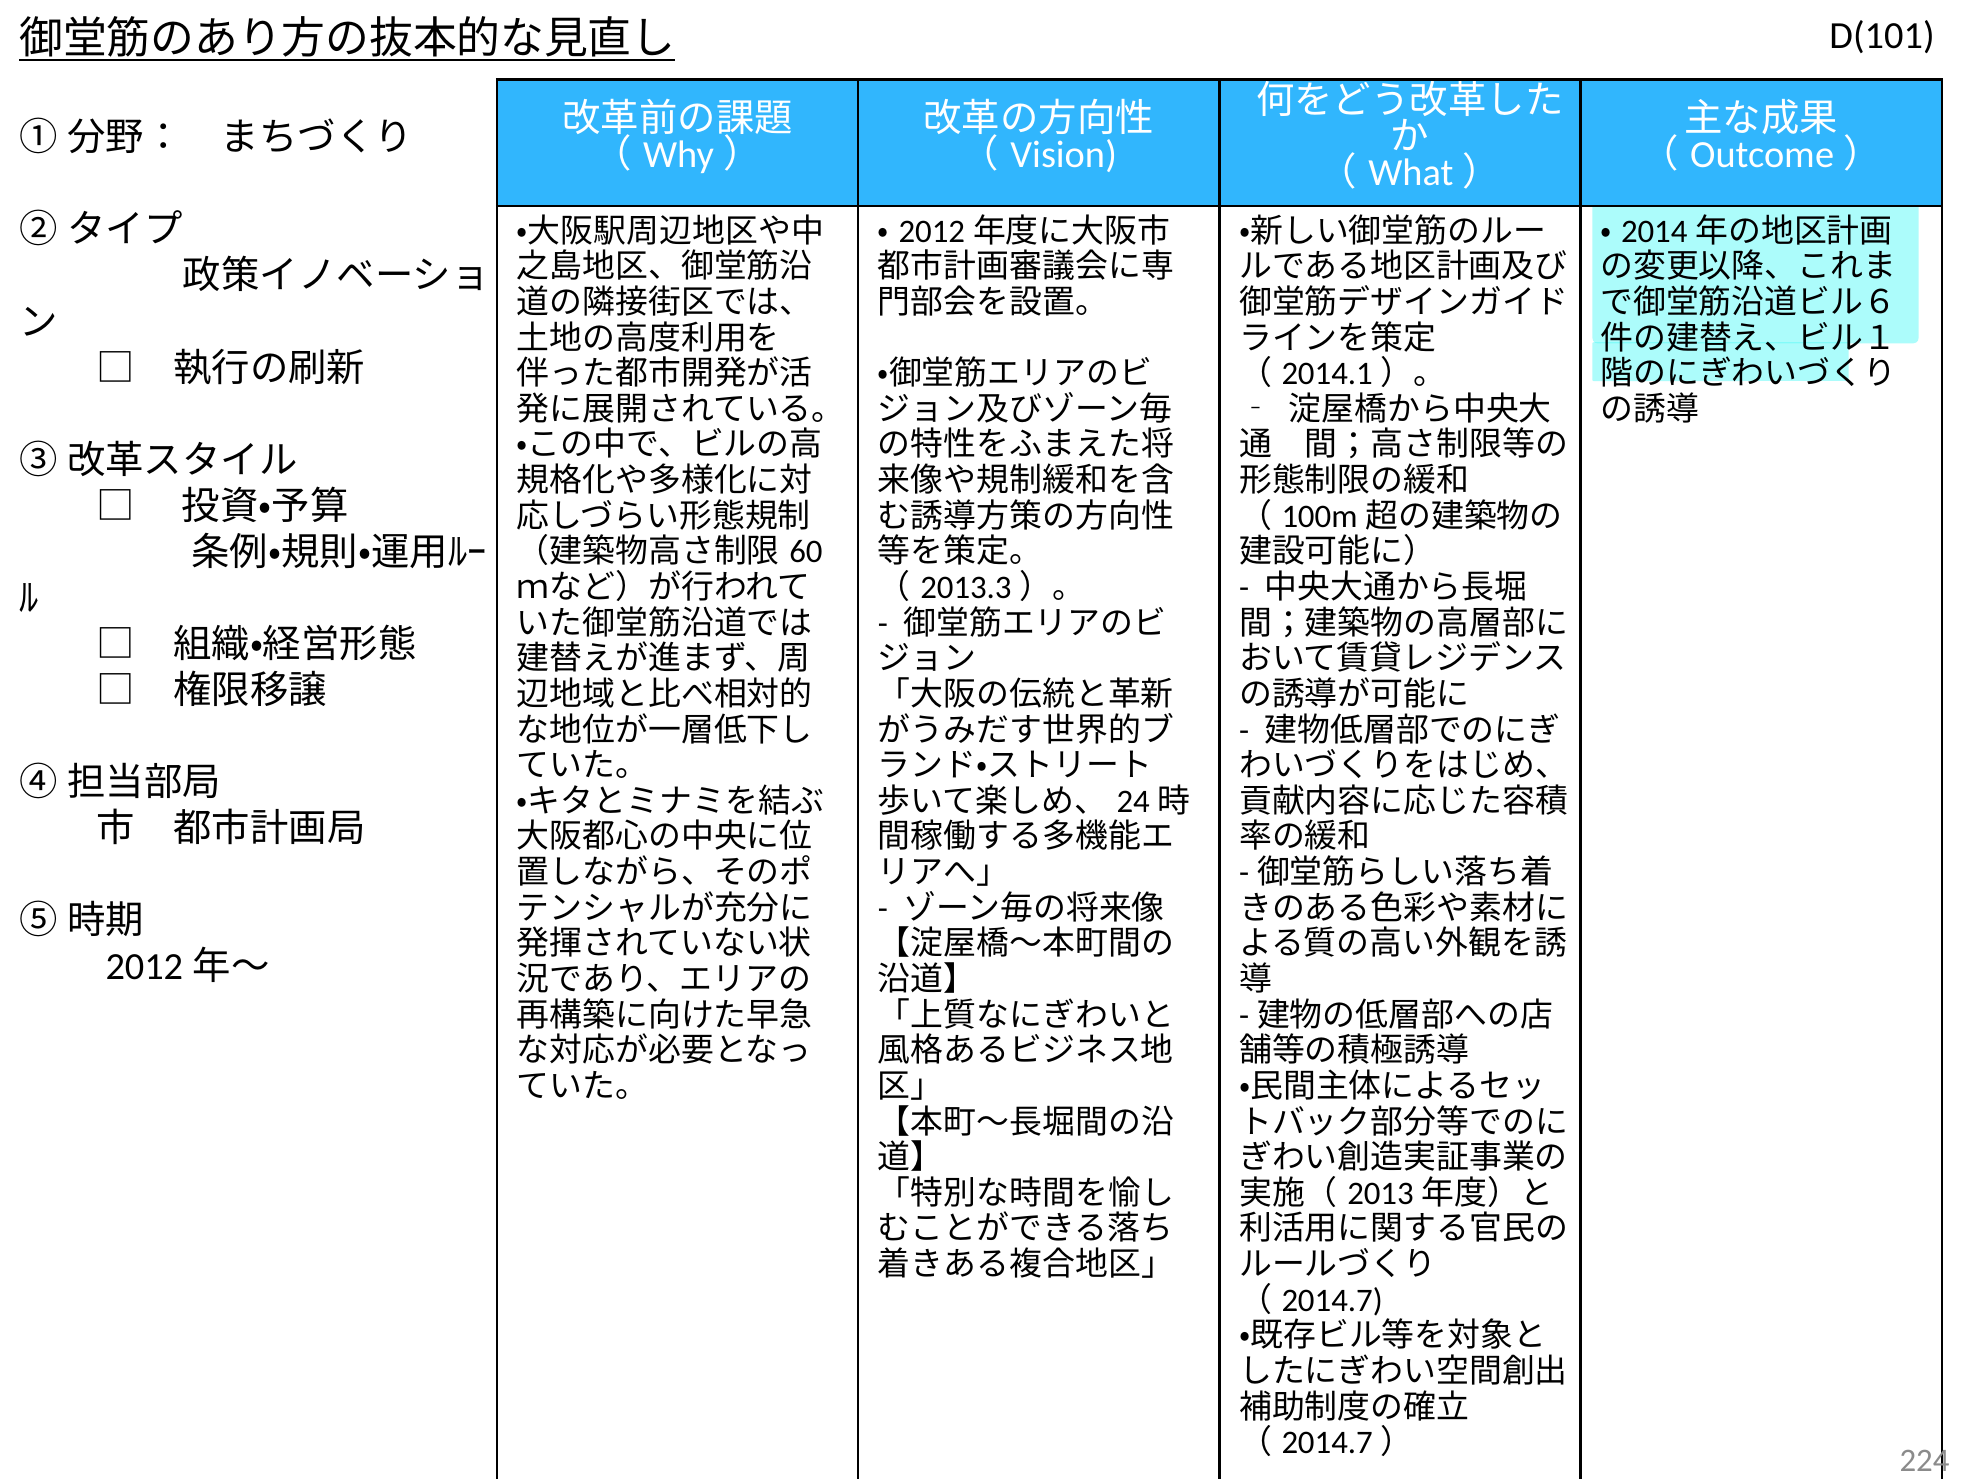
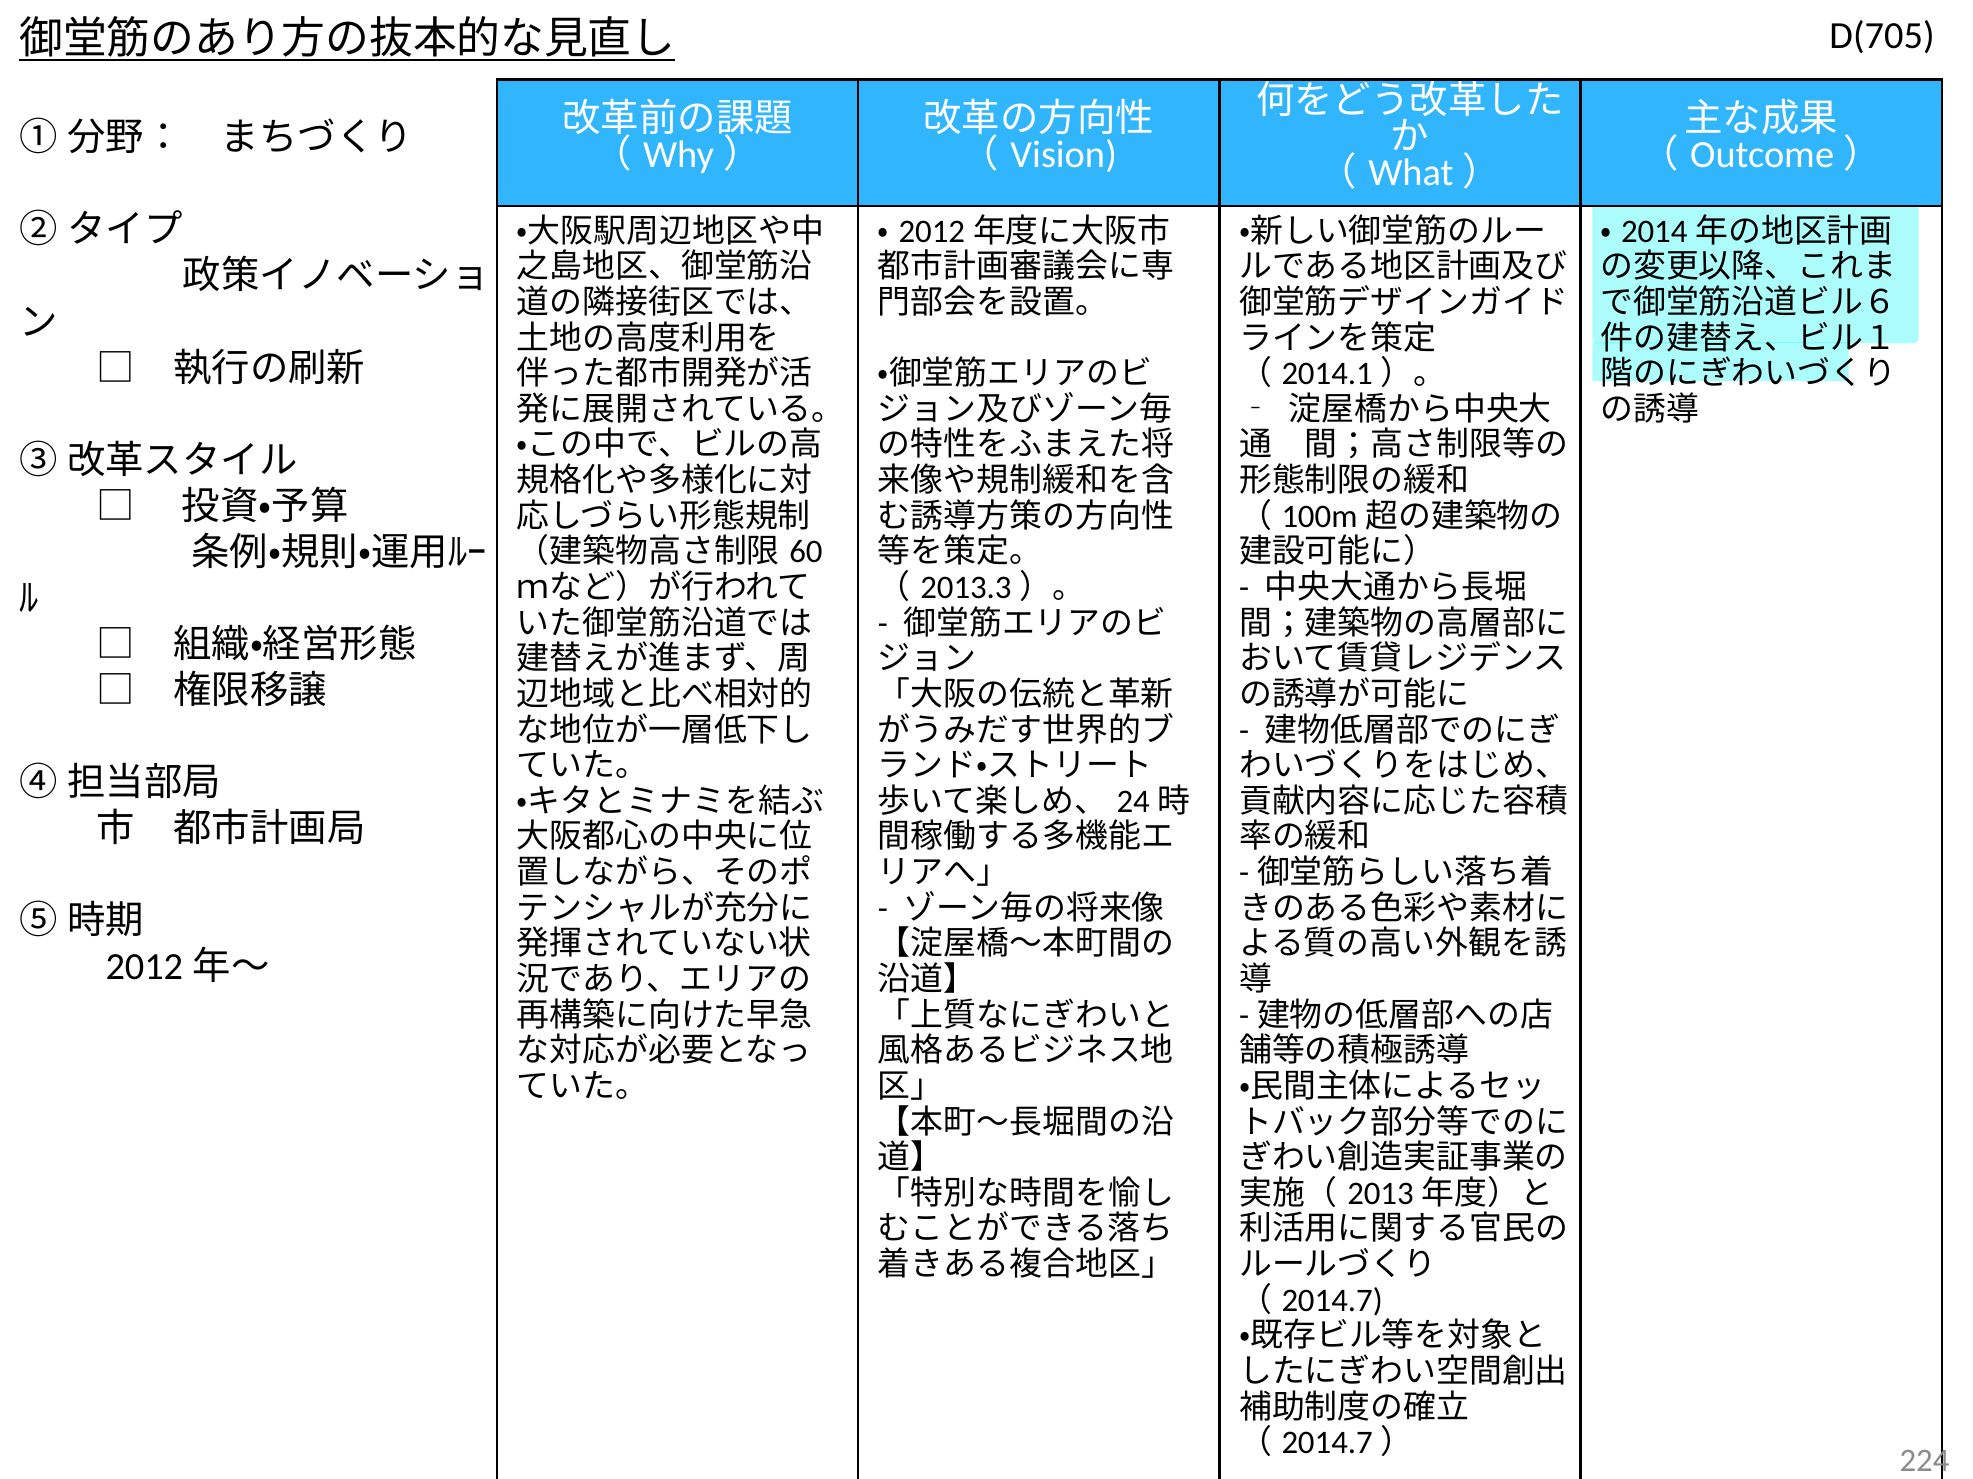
D(101: D(101 -> D(705 (1882, 35)
